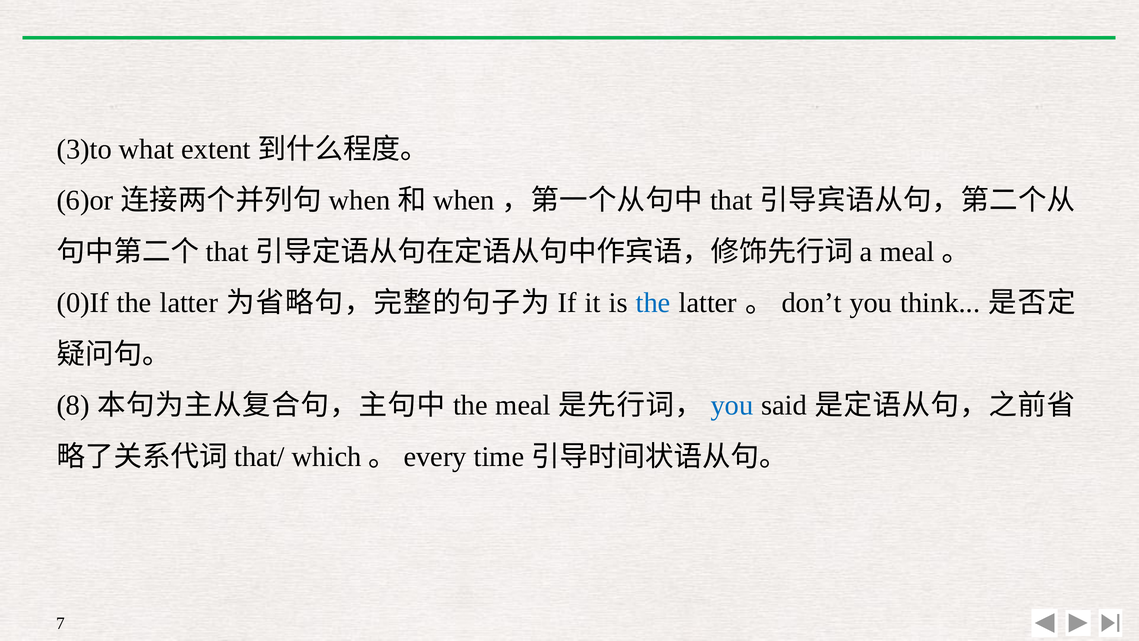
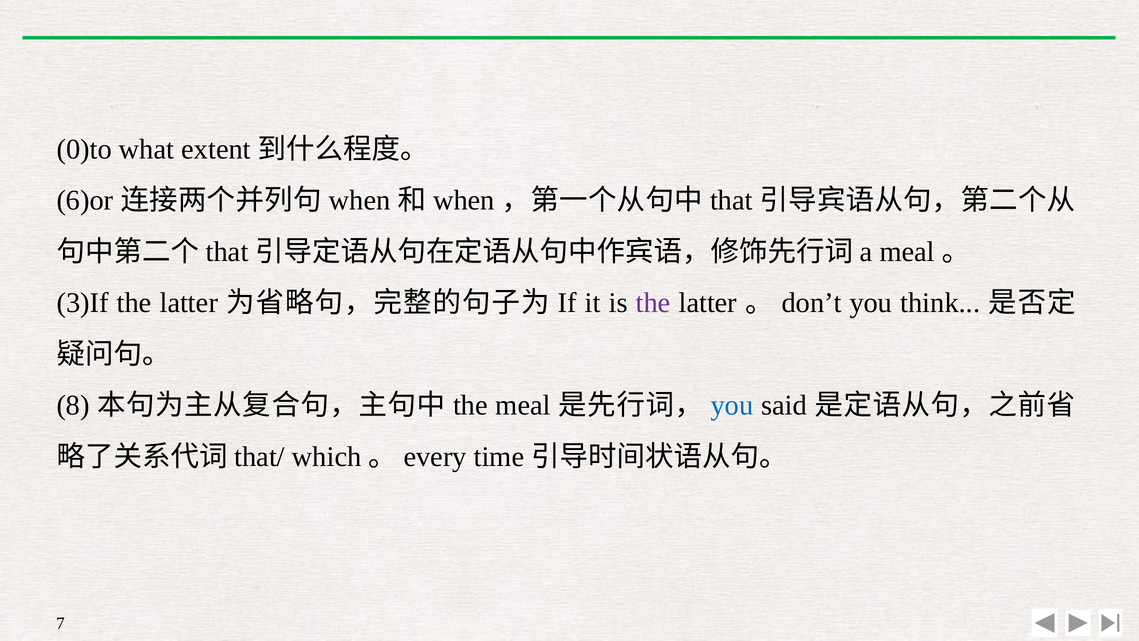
3)to: 3)to -> 0)to (84, 149)
0)If: 0)If -> 3)If (83, 303)
the colour: blue -> purple (653, 303)
